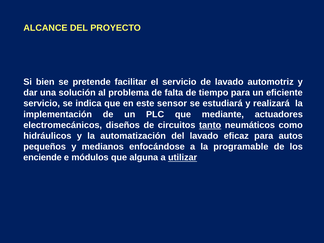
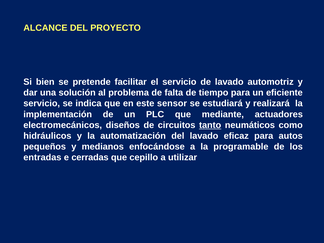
enciende: enciende -> entradas (42, 158)
módulos: módulos -> cerradas (90, 158)
alguna: alguna -> cepillo (144, 158)
utilizar underline: present -> none (183, 158)
